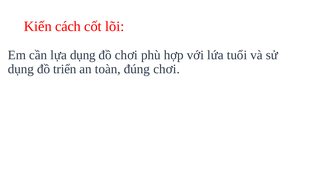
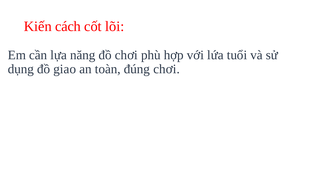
lựa dụng: dụng -> năng (83, 55)
triển: triển -> giao (65, 69)
